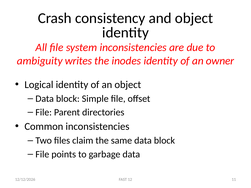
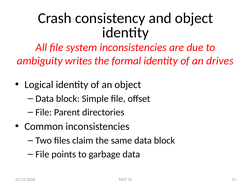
inodes: inodes -> formal (126, 61)
owner: owner -> drives (220, 61)
